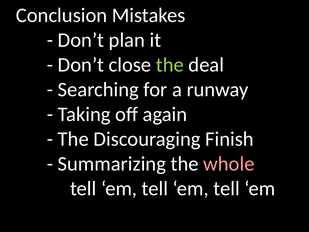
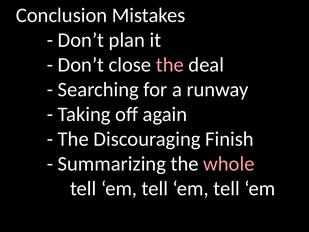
the colour: light green -> pink (170, 65)
